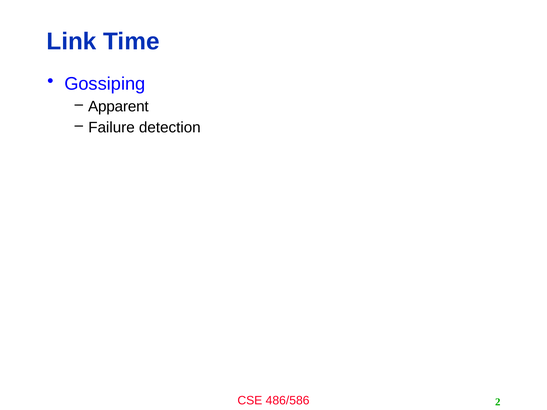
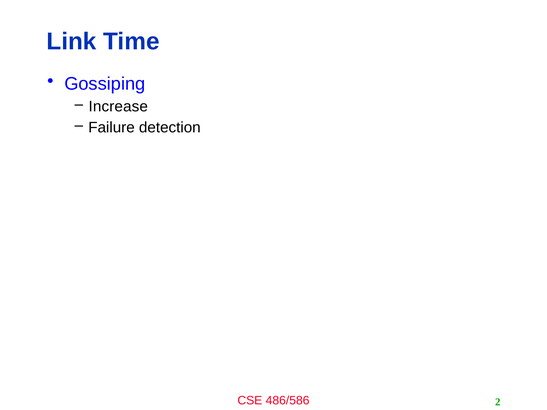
Apparent: Apparent -> Increase (118, 107)
